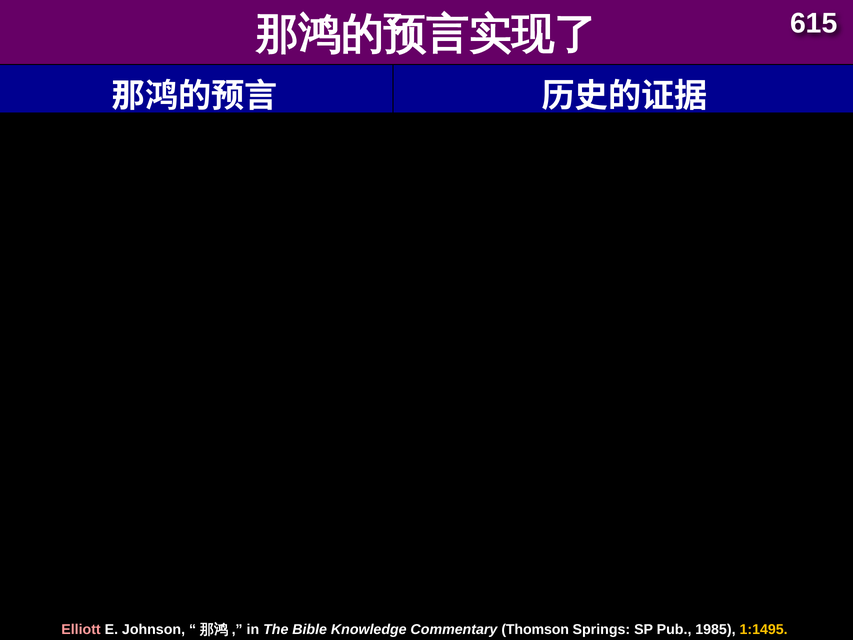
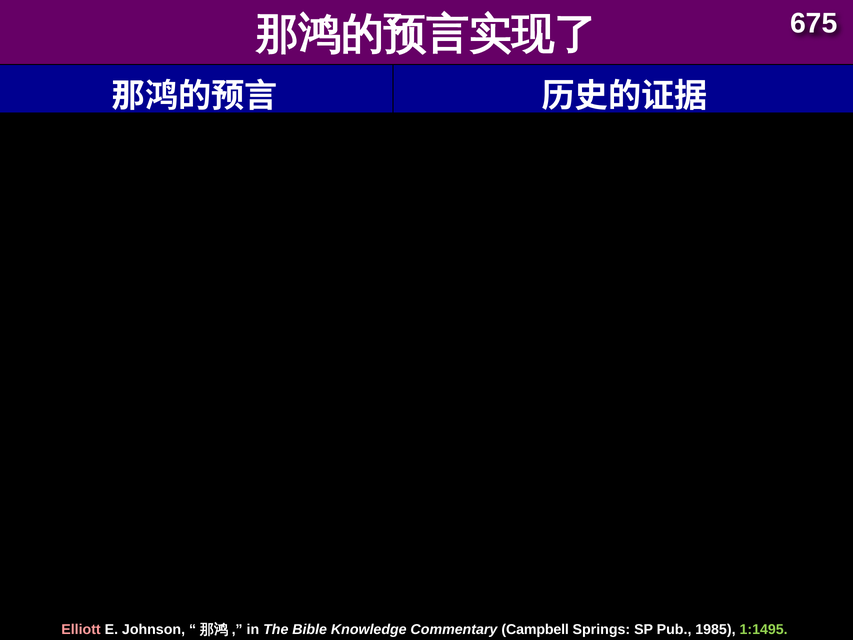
615: 615 -> 675 (814, 23)
Thomson: Thomson -> Campbell (535, 629)
1:1495 colour: yellow -> light green (764, 629)
